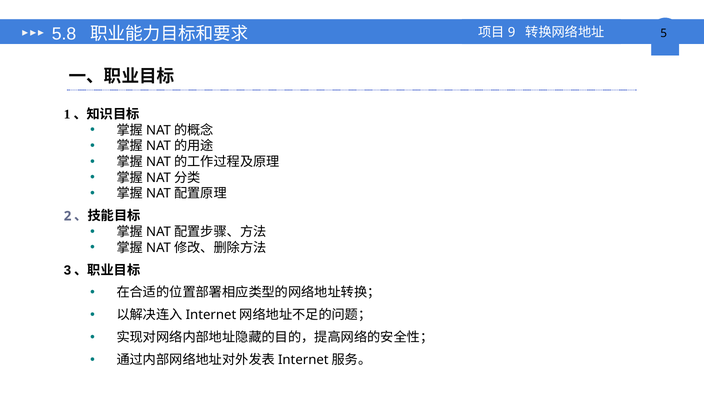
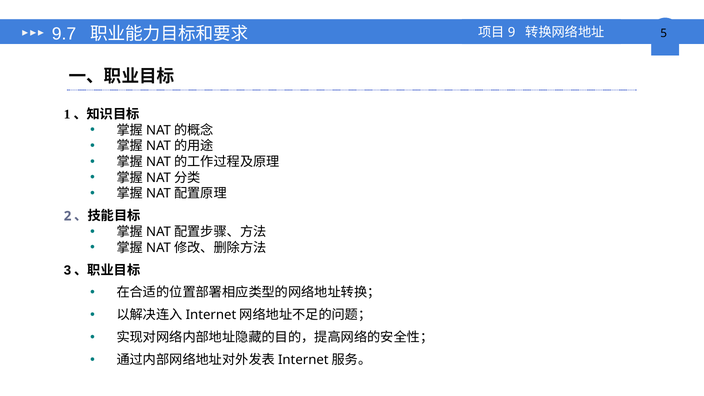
5.8: 5.8 -> 9.7 (64, 34)
